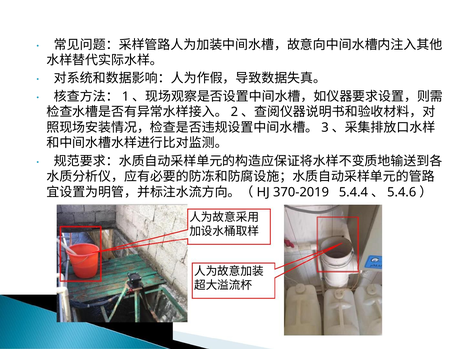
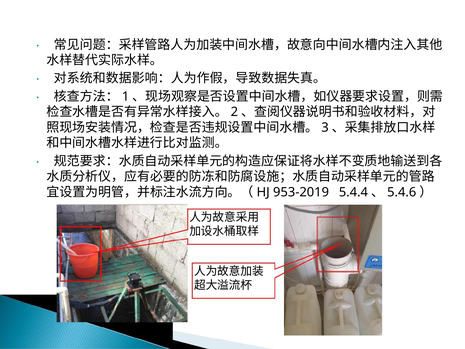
370-2019: 370-2019 -> 953-2019 (301, 192)
